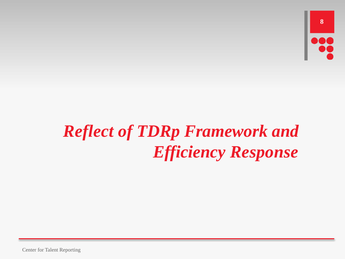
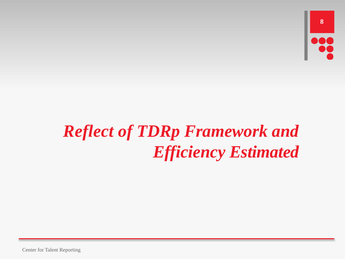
Response: Response -> Estimated (264, 152)
